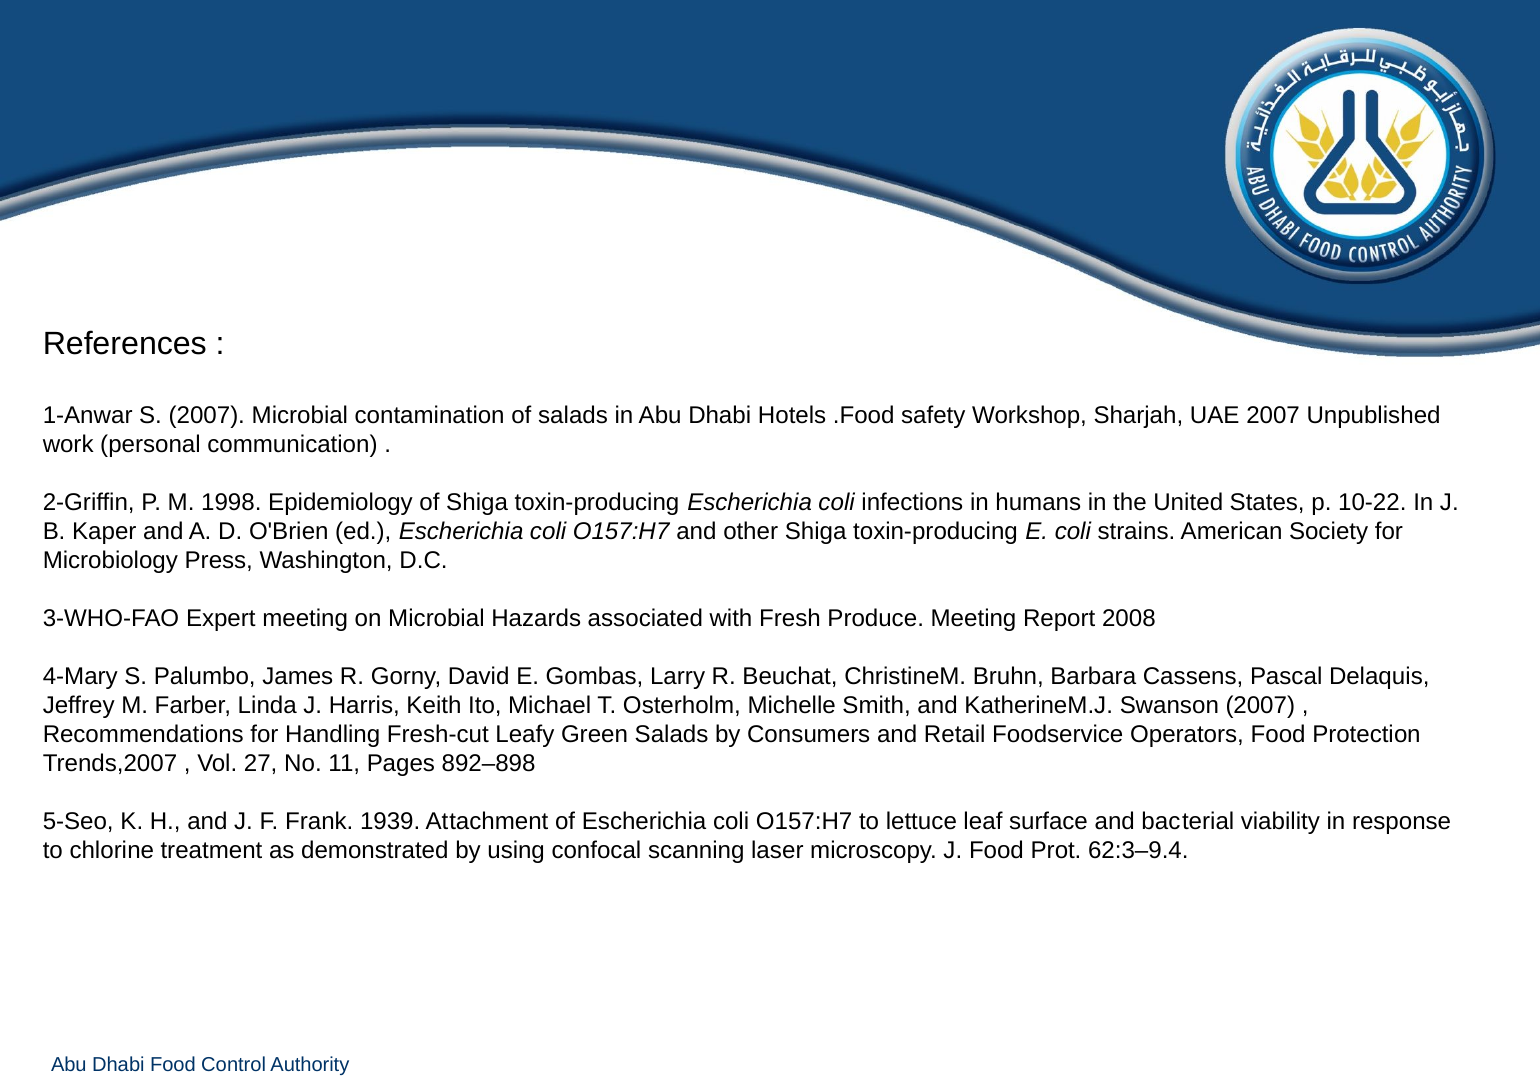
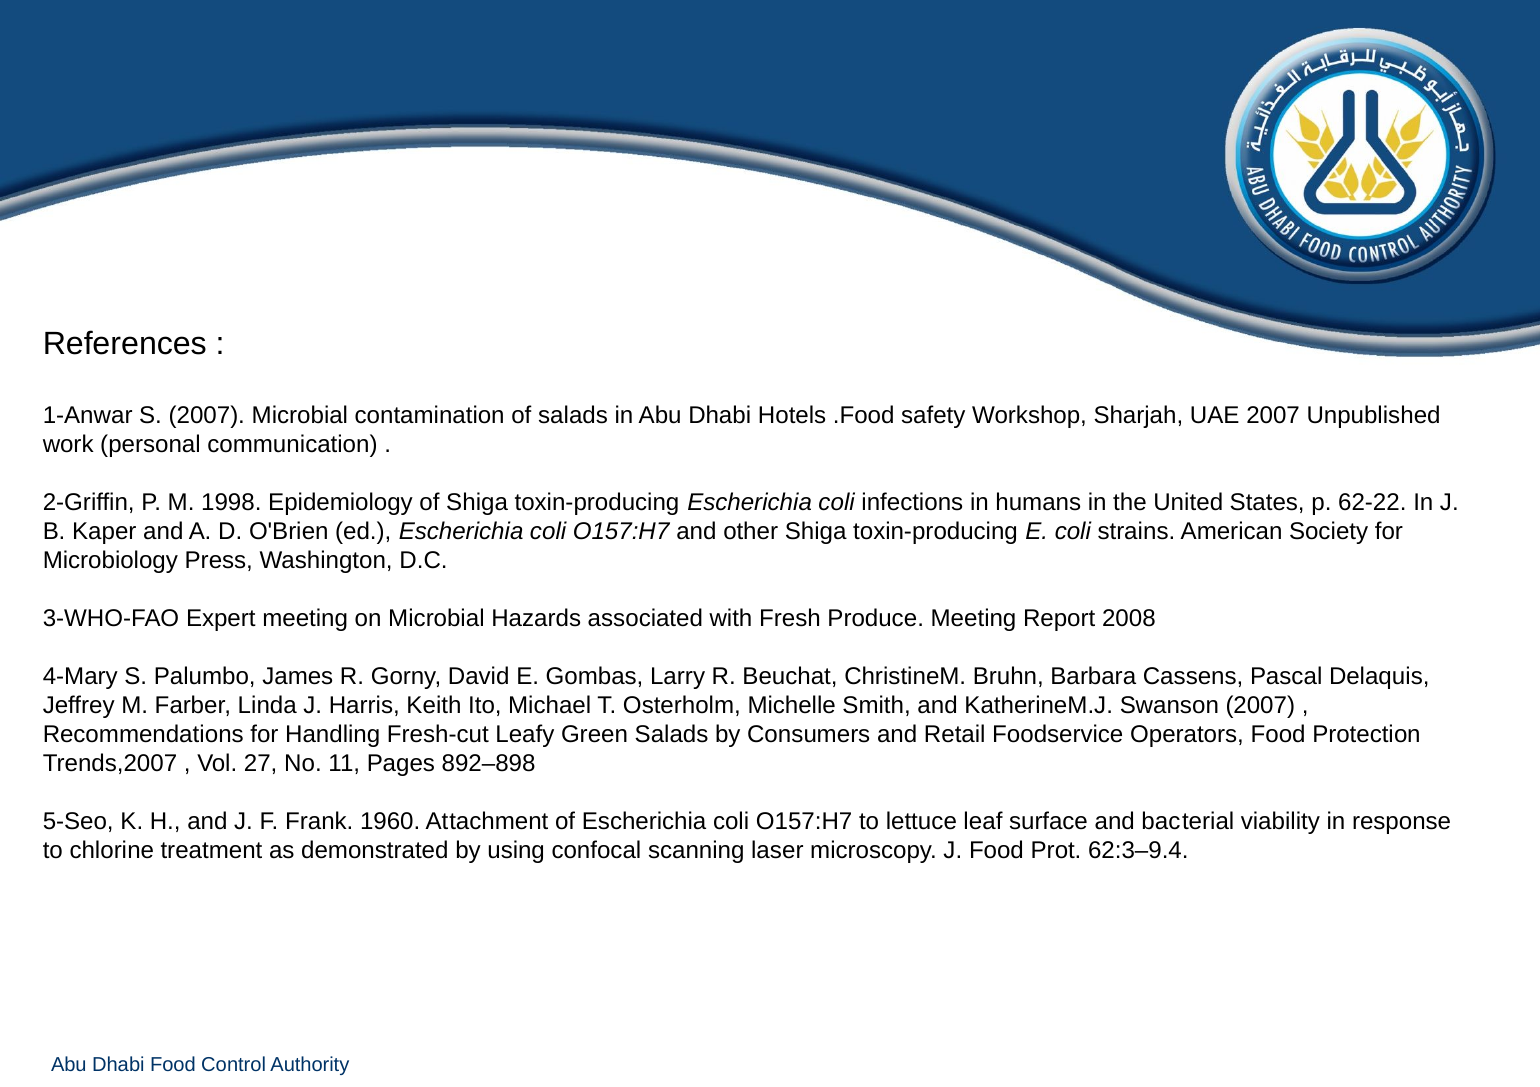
10-22: 10-22 -> 62-22 (1372, 502)
1939: 1939 -> 1960 (390, 821)
